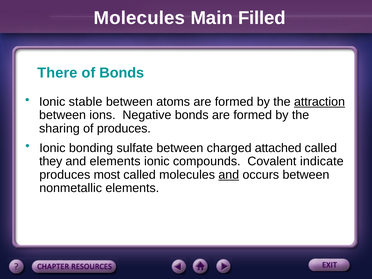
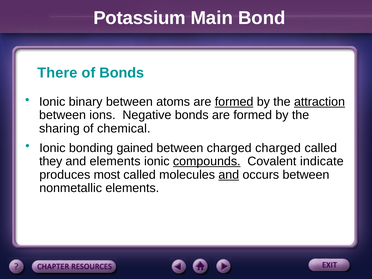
Molecules: Molecules -> Potassium (140, 18)
Filled: Filled -> Bond (262, 18)
stable: stable -> binary (86, 102)
formed underline: none -> present (234, 102)
of produces: produces -> chemical (124, 129)
sulfate: sulfate -> gained (135, 148)
charged attached: attached -> charged (278, 148)
compounds underline: none -> present (207, 161)
